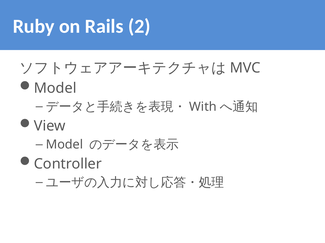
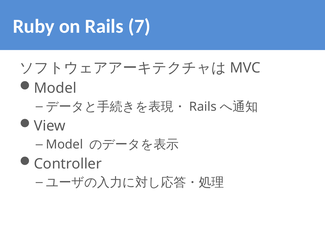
2: 2 -> 7 (139, 26)
With: With -> Rails (203, 107)
